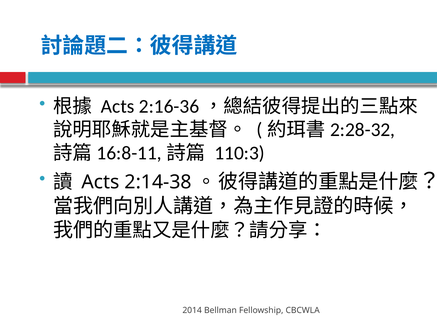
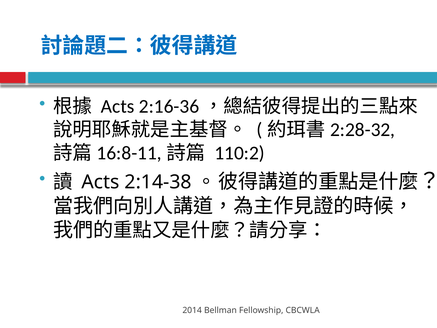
110:3: 110:3 -> 110:2 (240, 153)
